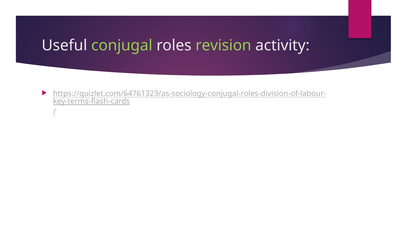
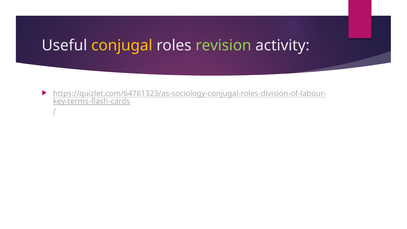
conjugal colour: light green -> yellow (122, 45)
